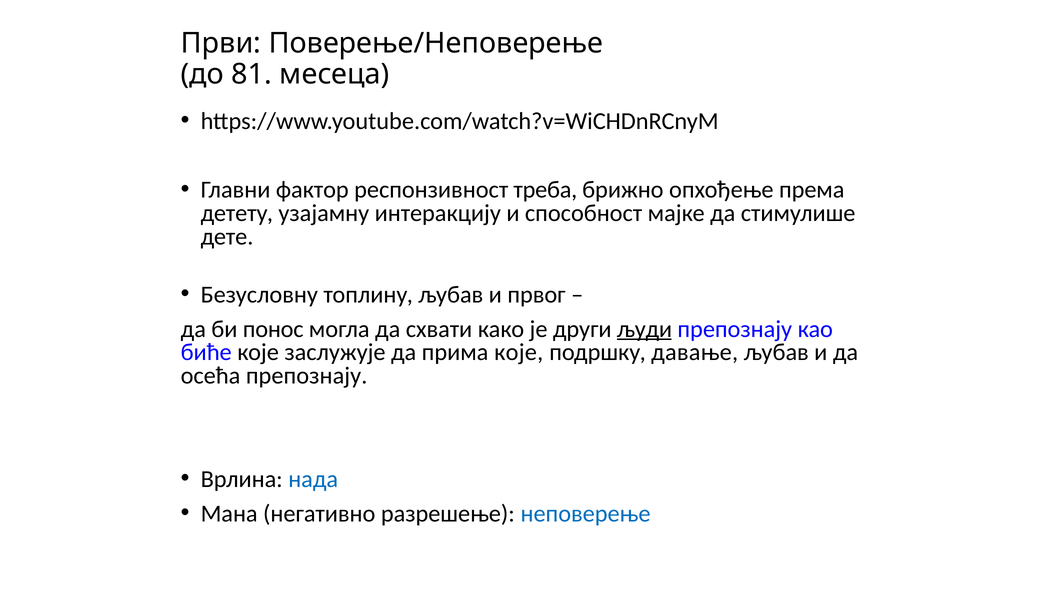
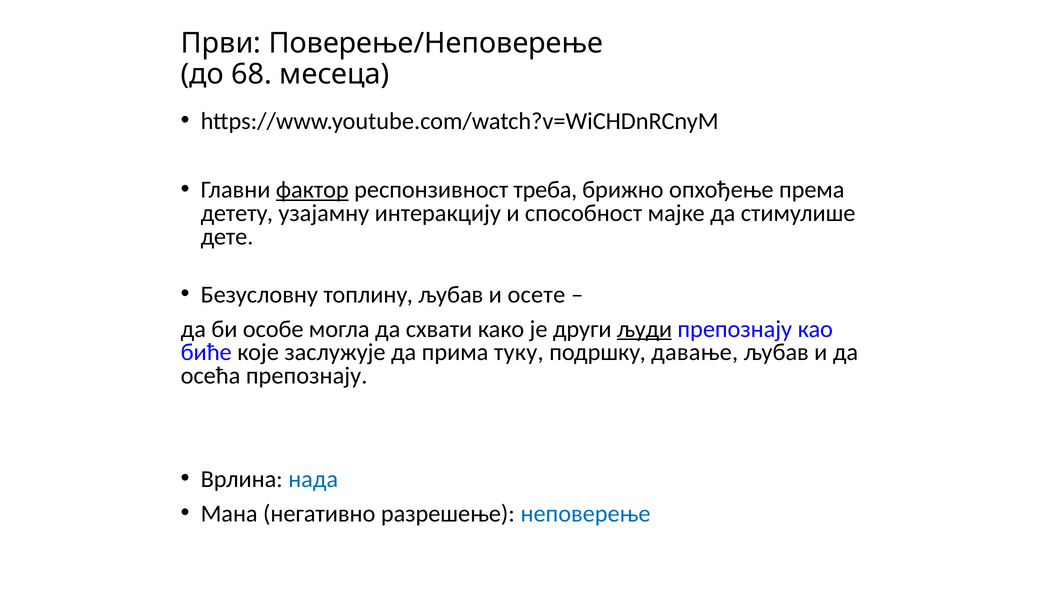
81: 81 -> 68 (252, 74)
фактор underline: none -> present (312, 190)
првог: првог -> осете (536, 294)
понос: понос -> особе (273, 329)
прима које: које -> туку (519, 352)
